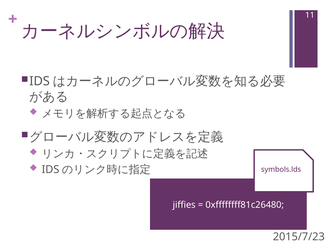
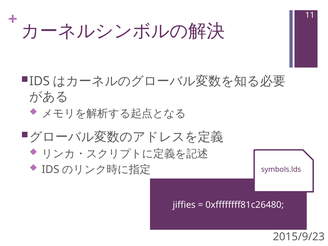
2015/7/23: 2015/7/23 -> 2015/9/23 (299, 237)
